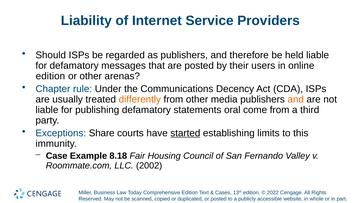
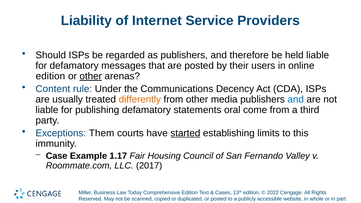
other underline: none -> present (91, 76)
Chapter: Chapter -> Content (53, 89)
and colour: orange -> blue (296, 99)
Share: Share -> Them (102, 133)
8.18: 8.18 -> 1.17 (118, 156)
2002: 2002 -> 2017 (149, 166)
